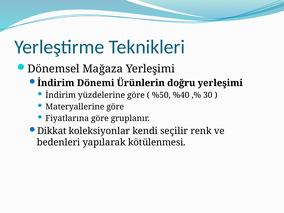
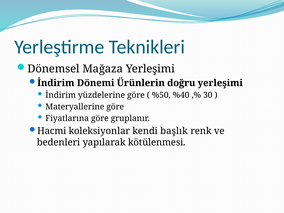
Dikkat: Dikkat -> Hacmi (52, 131)
seçilir: seçilir -> başlık (174, 131)
